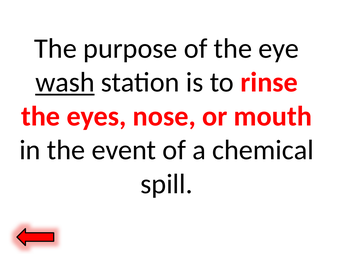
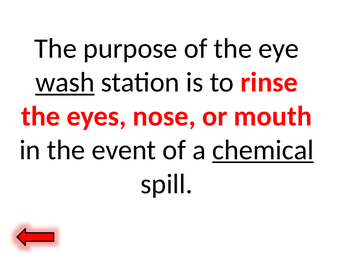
chemical underline: none -> present (263, 150)
